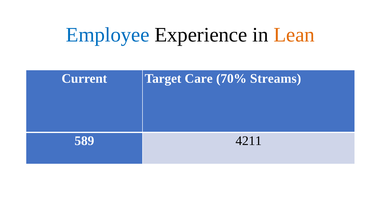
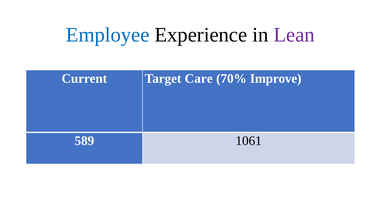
Lean colour: orange -> purple (294, 35)
Streams: Streams -> Improve (276, 79)
4211: 4211 -> 1061 (249, 141)
